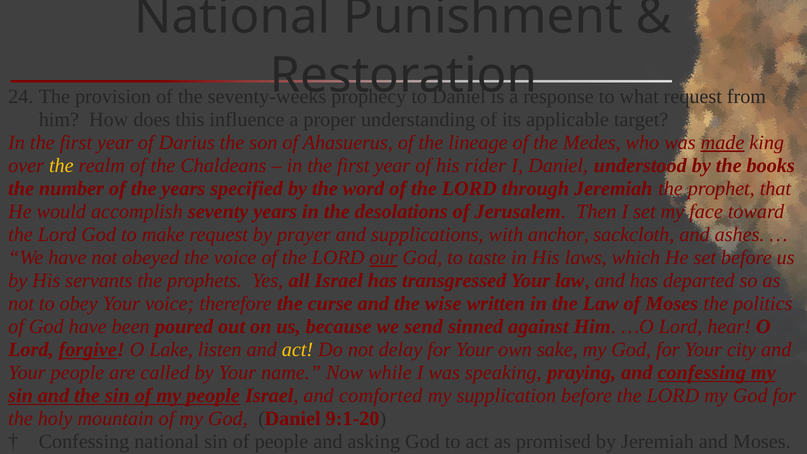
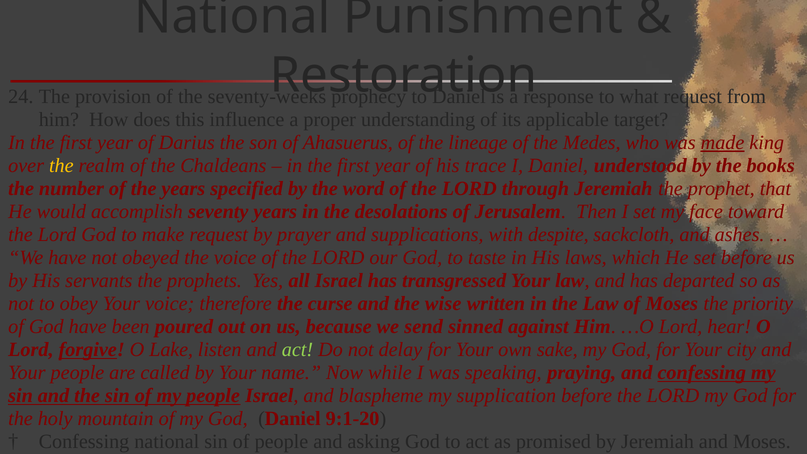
rider: rider -> trace (485, 165)
anchor: anchor -> despite (558, 234)
our underline: present -> none (383, 257)
politics: politics -> priority (763, 303)
act colour: yellow -> light green (297, 350)
comforted: comforted -> blaspheme (381, 396)
